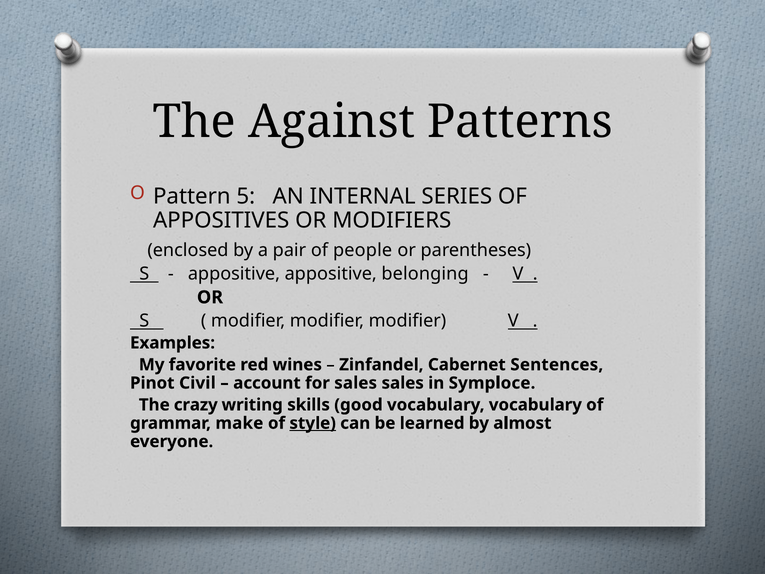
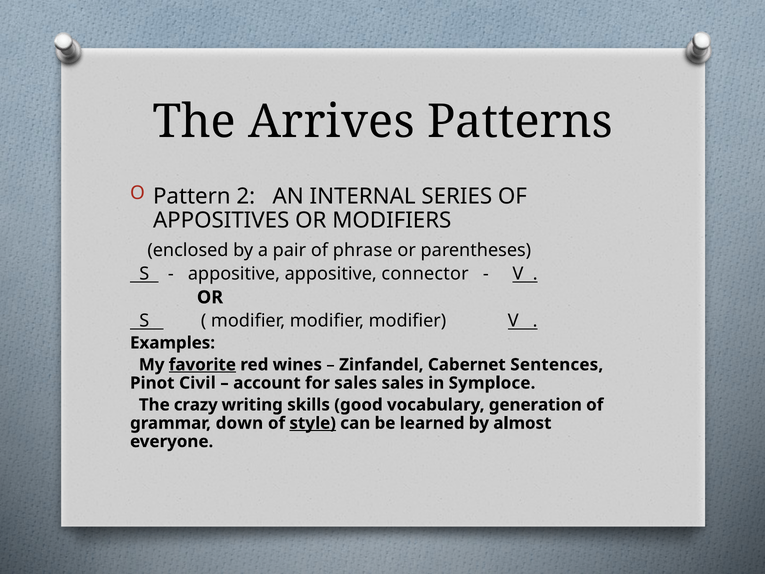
Against: Against -> Arrives (331, 122)
5: 5 -> 2 (246, 196)
people: people -> phrase (363, 250)
belonging: belonging -> connector (425, 274)
favorite underline: none -> present (202, 365)
vocabulary vocabulary: vocabulary -> generation (535, 405)
make: make -> down (239, 423)
